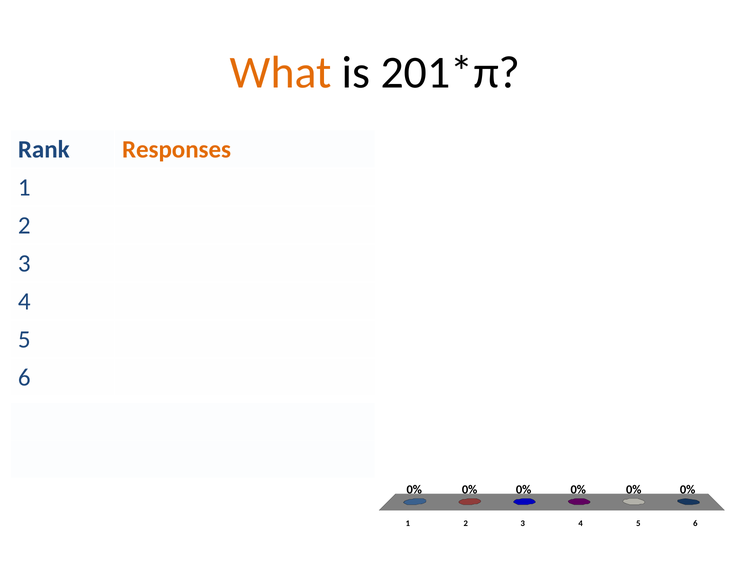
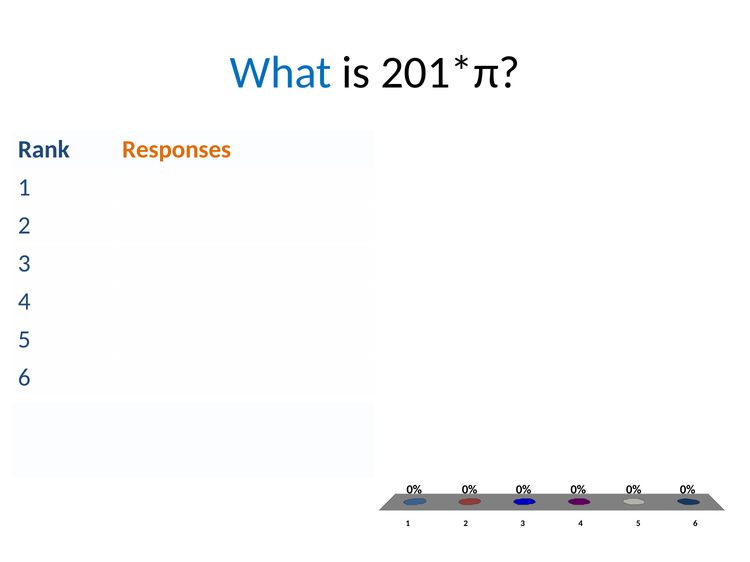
What colour: orange -> blue (281, 73)
